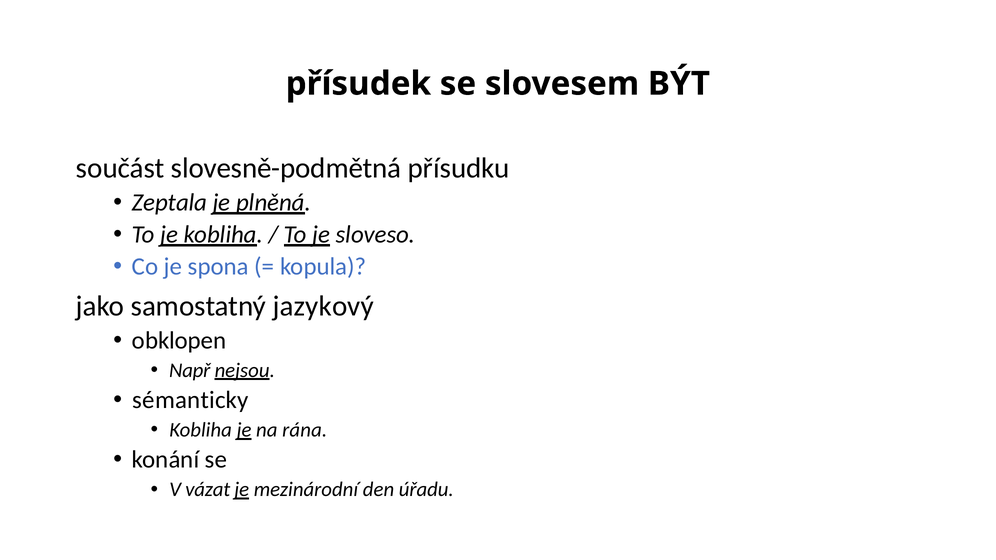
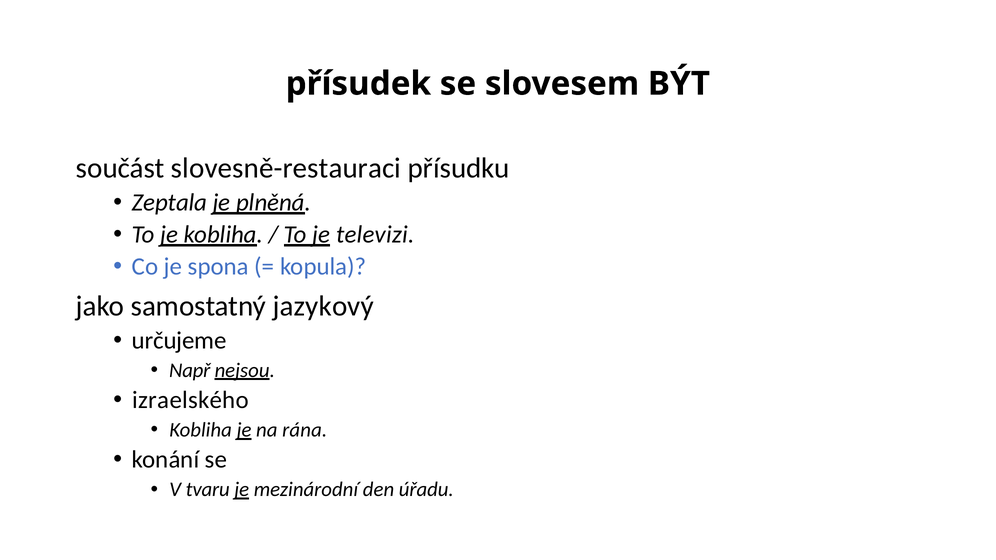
slovesně-podmětná: slovesně-podmětná -> slovesně-restauraci (286, 168)
sloveso: sloveso -> televizi (375, 235)
obklopen: obklopen -> určujeme (179, 341)
sémanticky: sémanticky -> izraelského (191, 400)
vázat: vázat -> tvaru (208, 490)
